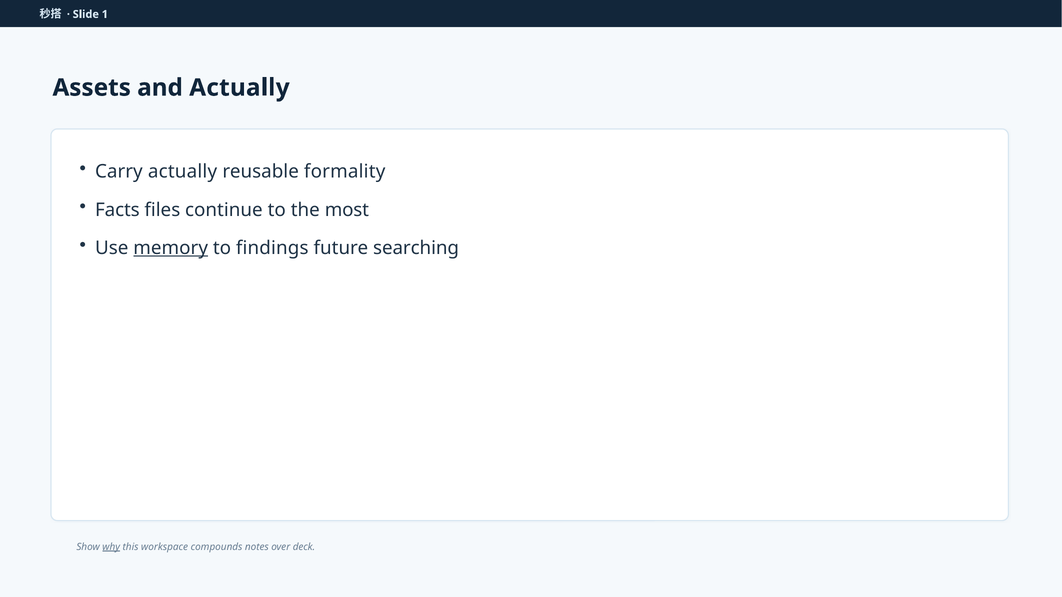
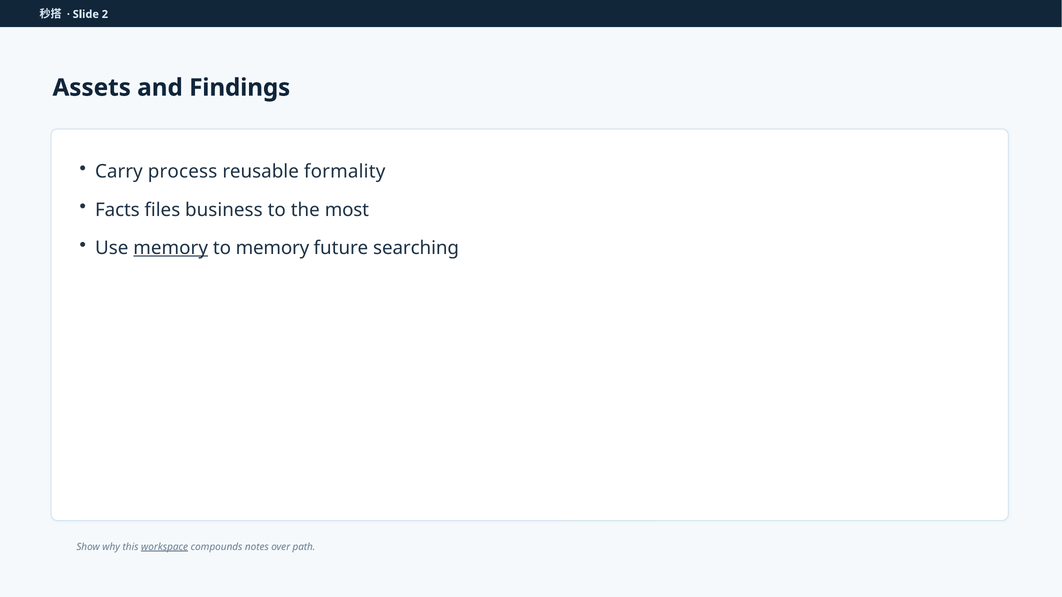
1: 1 -> 2 (105, 14)
and Actually: Actually -> Findings (240, 88)
Carry actually: actually -> process (183, 172)
continue: continue -> business (224, 210)
to findings: findings -> memory (272, 248)
why underline: present -> none (111, 547)
workspace underline: none -> present (165, 547)
deck: deck -> path (304, 547)
